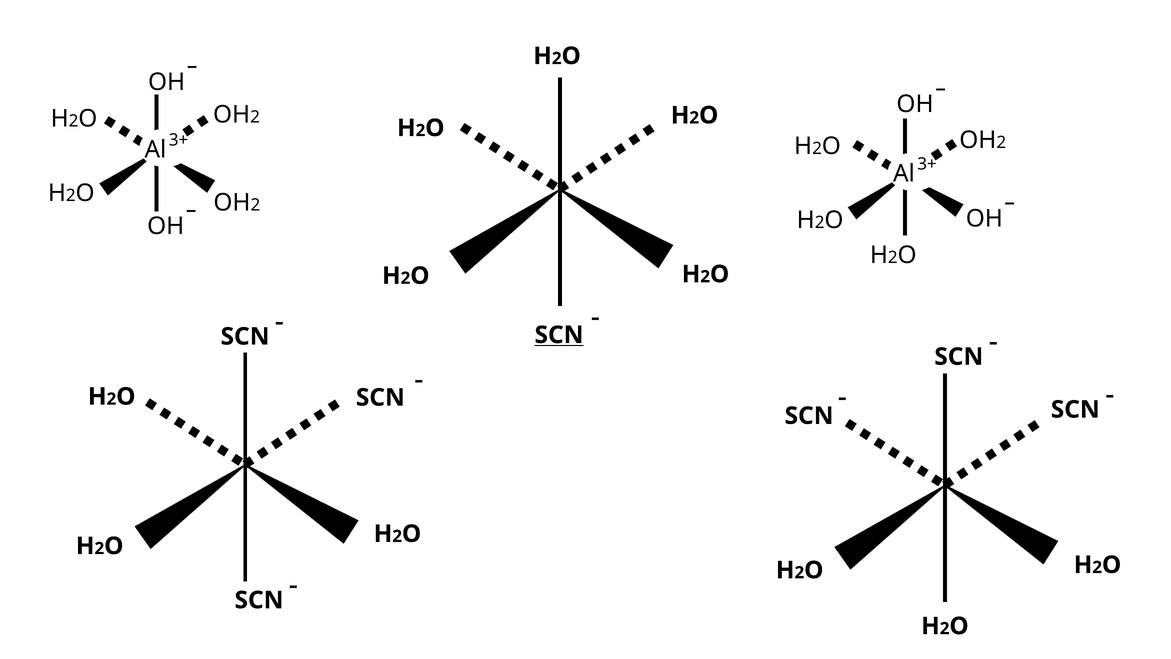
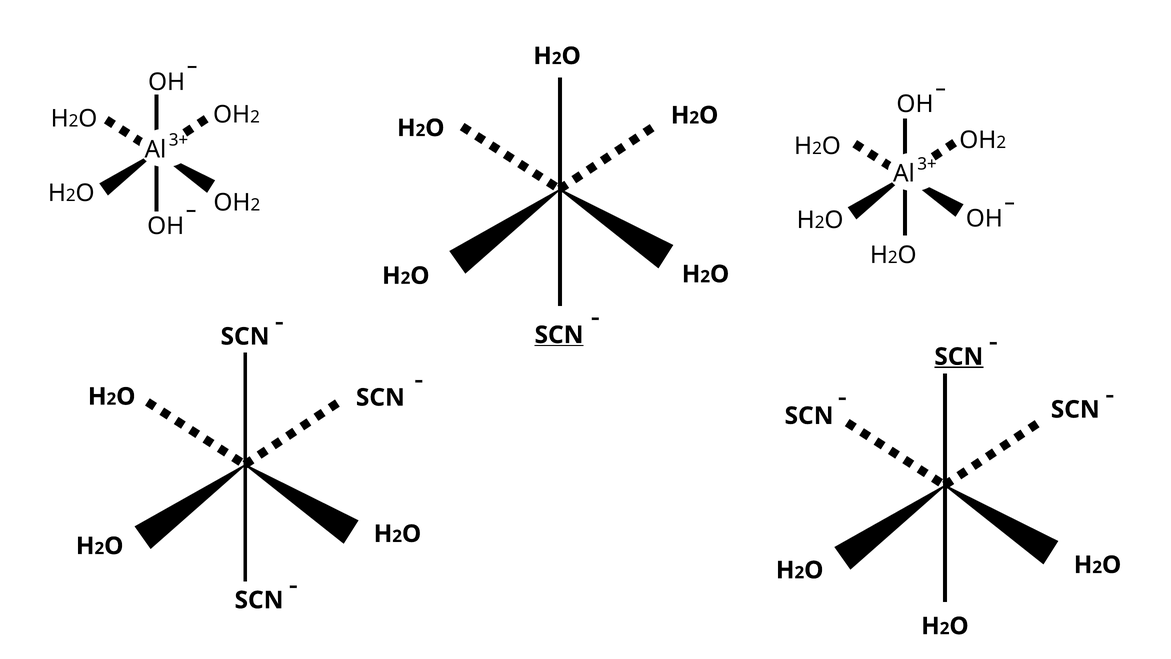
SCN underline: none -> present (959, 357)
